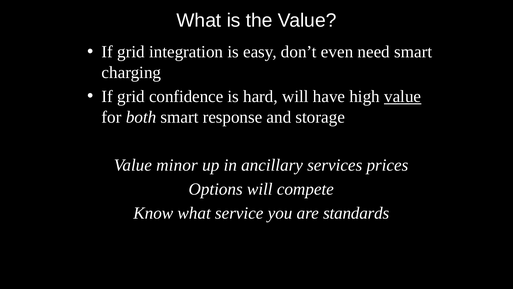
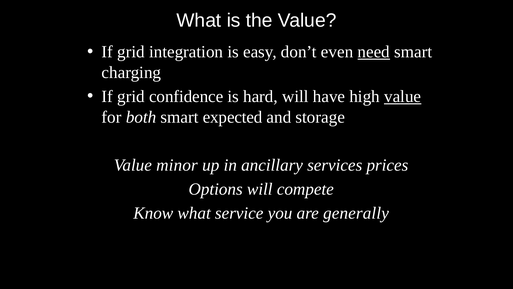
need underline: none -> present (374, 52)
response: response -> expected (233, 117)
standards: standards -> generally (356, 213)
